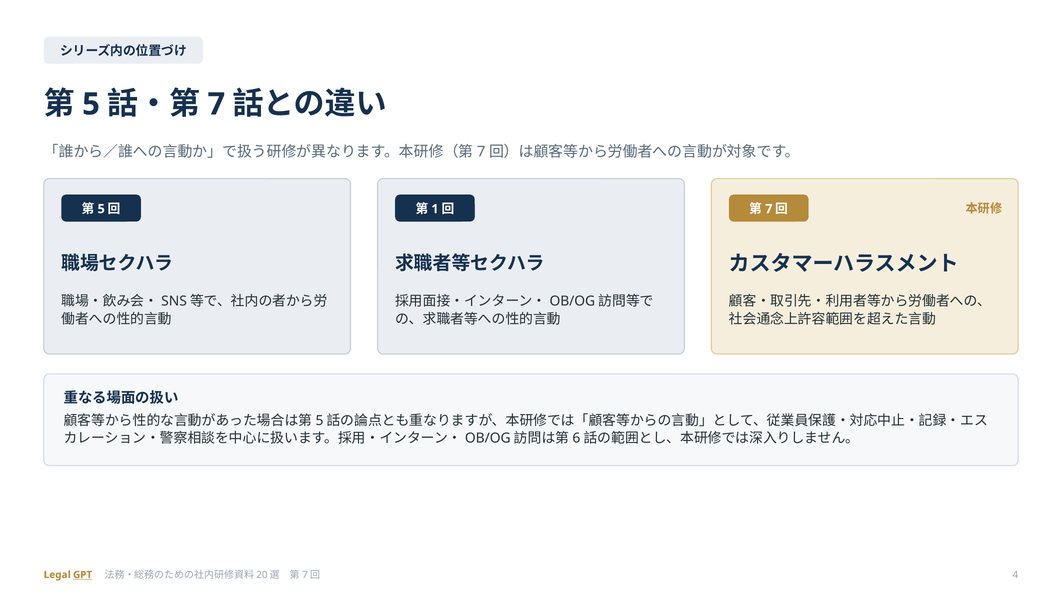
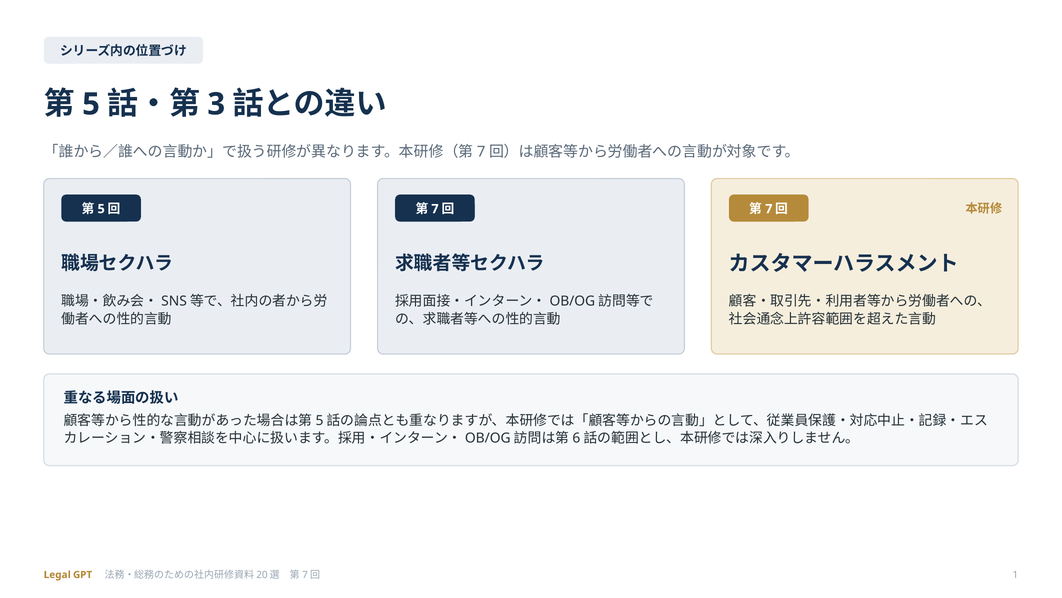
7: 7 -> 3 (216, 104)
1: 1 -> 7 (435, 209)
GPT underline: present -> none (83, 574)
4: 4 -> 1 (1015, 574)
